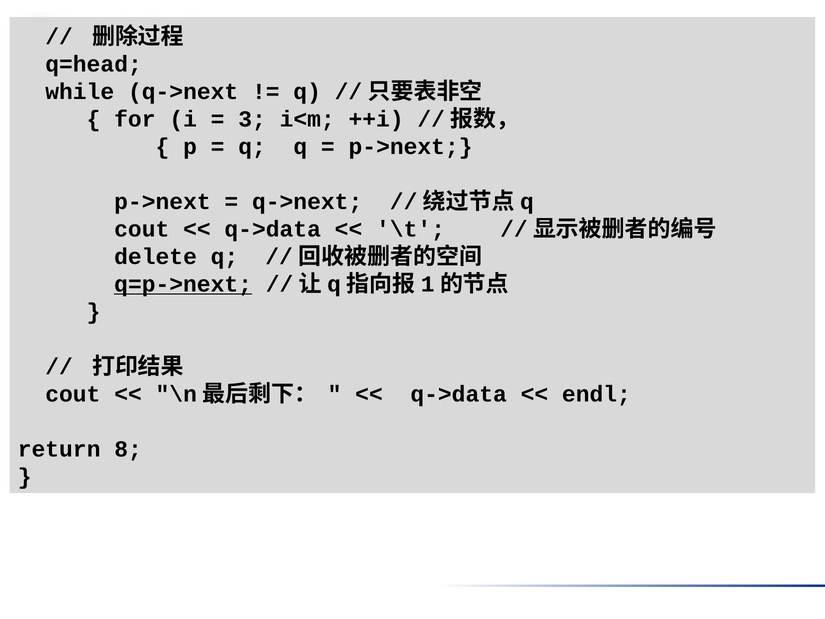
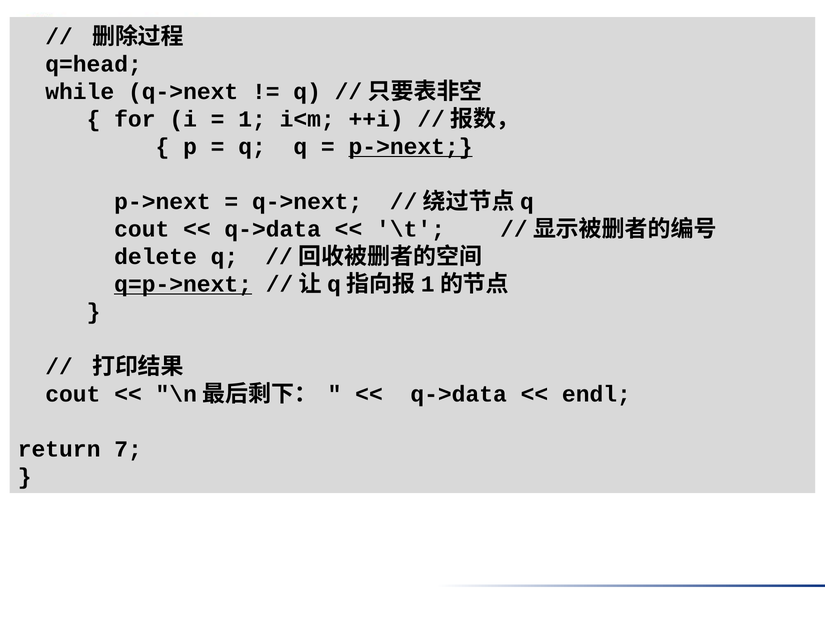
3: 3 -> 1 (252, 119)
p->next underline: none -> present (411, 147)
8: 8 -> 7 (128, 449)
